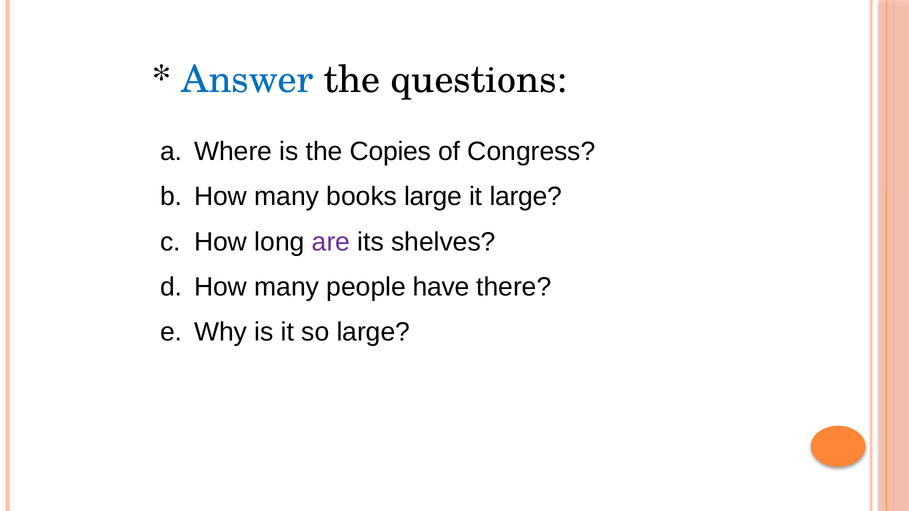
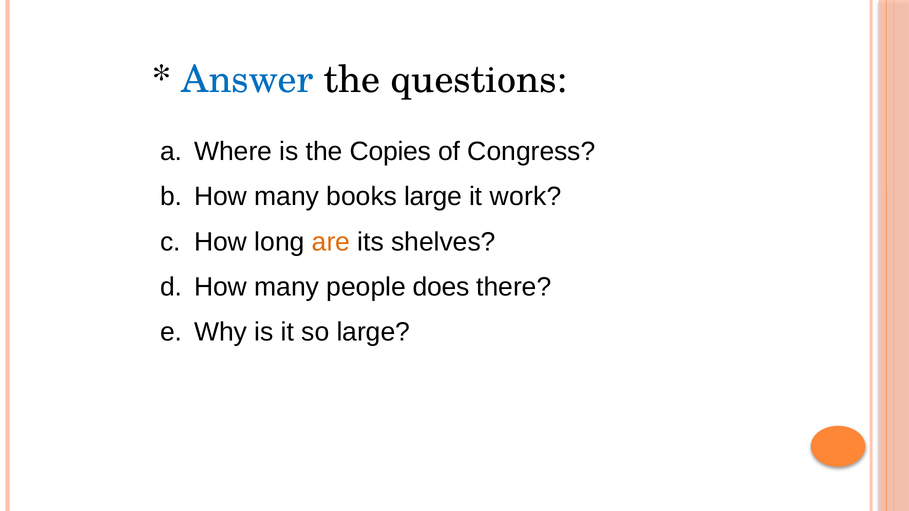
it large: large -> work (526, 197)
are colour: purple -> orange (331, 242)
have: have -> does (441, 287)
